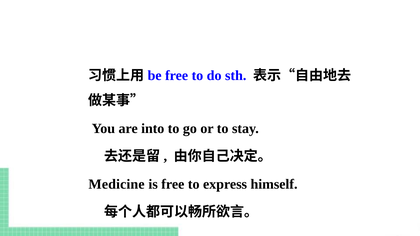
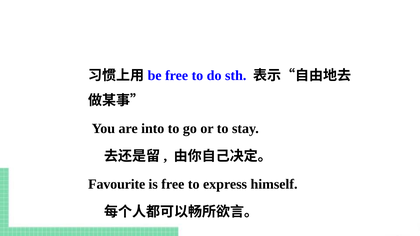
Medicine: Medicine -> Favourite (117, 184)
